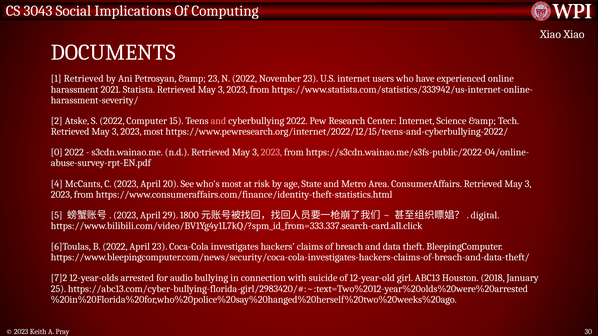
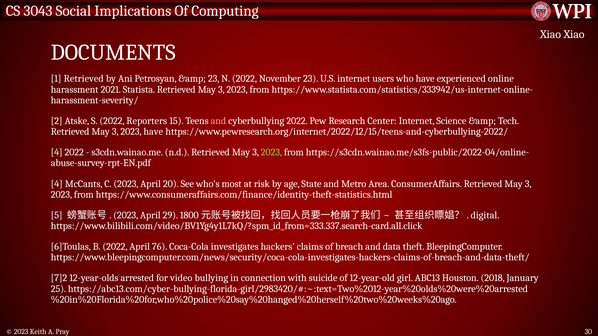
Computer: Computer -> Reporters (147, 121)
2023 most: most -> have (153, 132)
0: 0 -> 4 (57, 152)
2023 colour: pink -> light green (271, 152)
April 23: 23 -> 76 (160, 247)
audio: audio -> video (181, 278)
